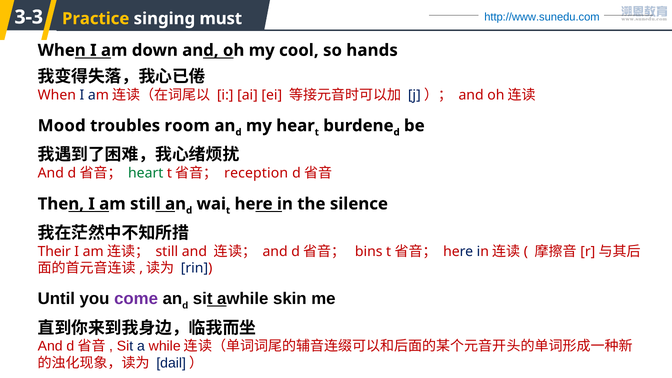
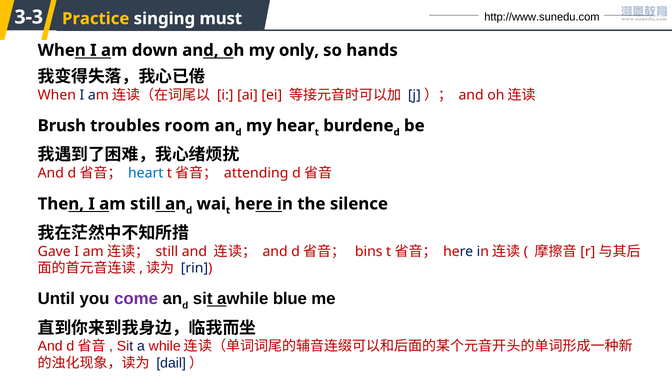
http://www.sunedu.com colour: blue -> black (542, 17)
cool: cool -> only (299, 50)
Mood: Mood -> Brush (62, 126)
heart colour: green -> blue (146, 173)
reception: reception -> attending (256, 173)
Their: Their -> Gave (54, 251)
skin: skin -> blue (290, 299)
